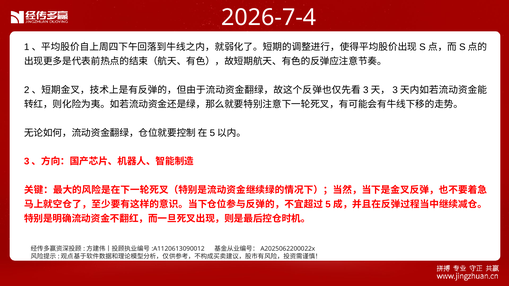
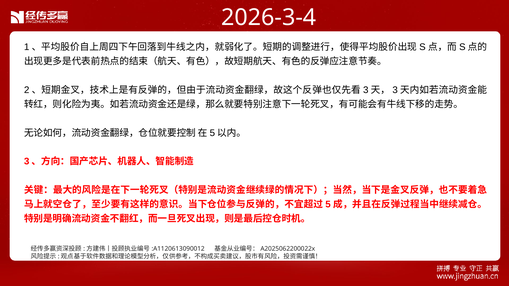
2026-7-4: 2026-7-4 -> 2026-3-4 (269, 17)
